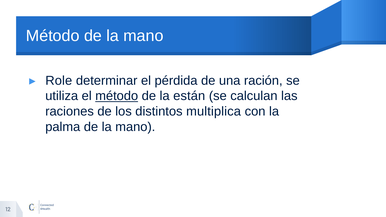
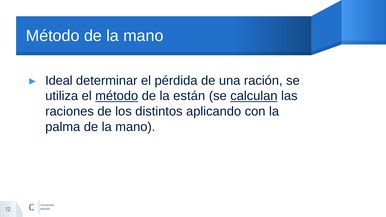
Role: Role -> Ideal (59, 81)
calculan underline: none -> present (254, 96)
multiplica: multiplica -> aplicando (214, 111)
